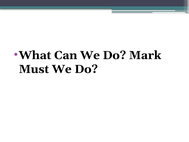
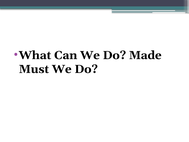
Mark: Mark -> Made (145, 55)
